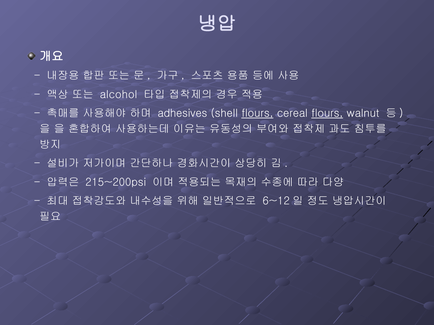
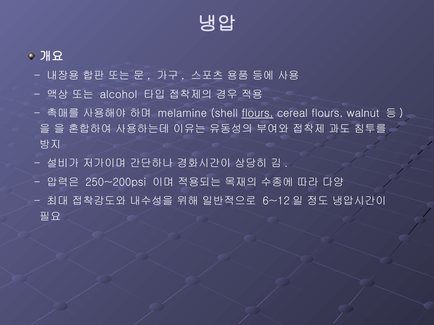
adhesives: adhesives -> melamine (182, 114)
flours underline: present -> none (327, 114)
215~200psi: 215~200psi -> 250~200psi (116, 183)
